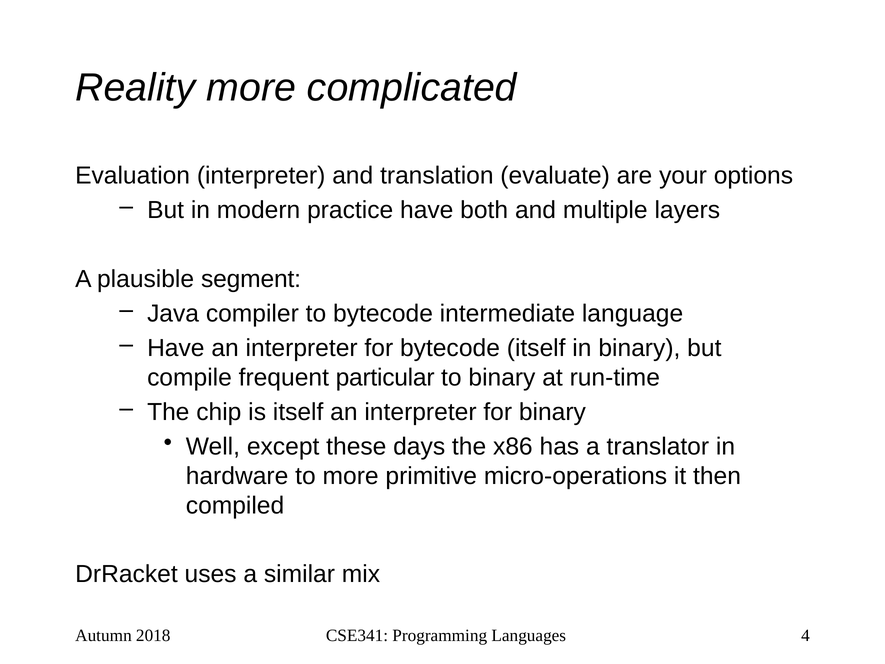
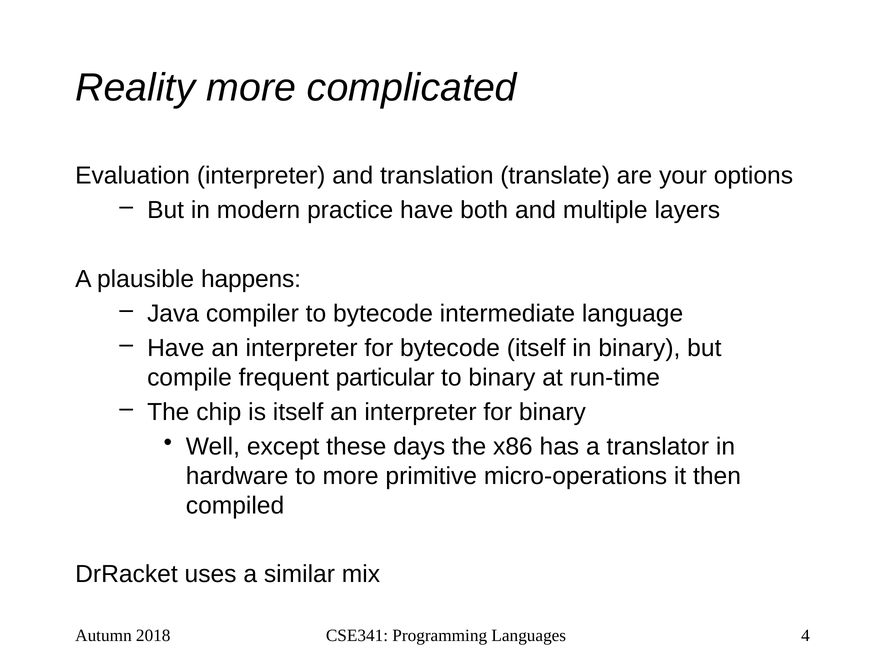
evaluate: evaluate -> translate (555, 176)
segment: segment -> happens (251, 279)
